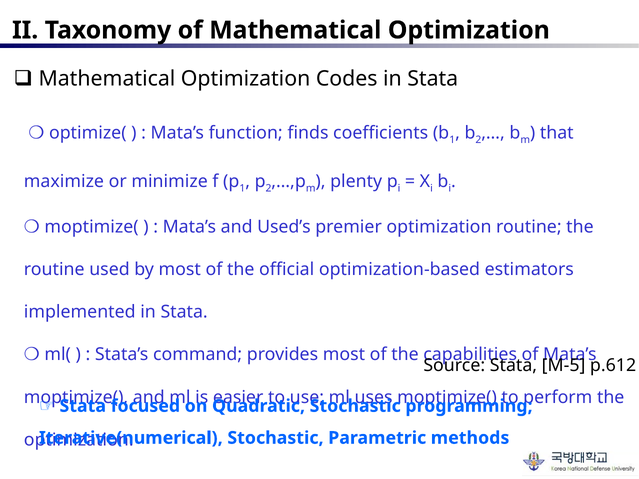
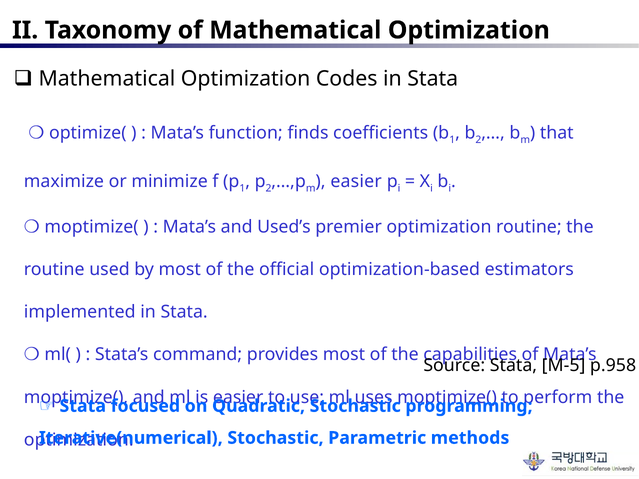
plenty: plenty -> easier (356, 181)
p.612: p.612 -> p.958 (613, 365)
